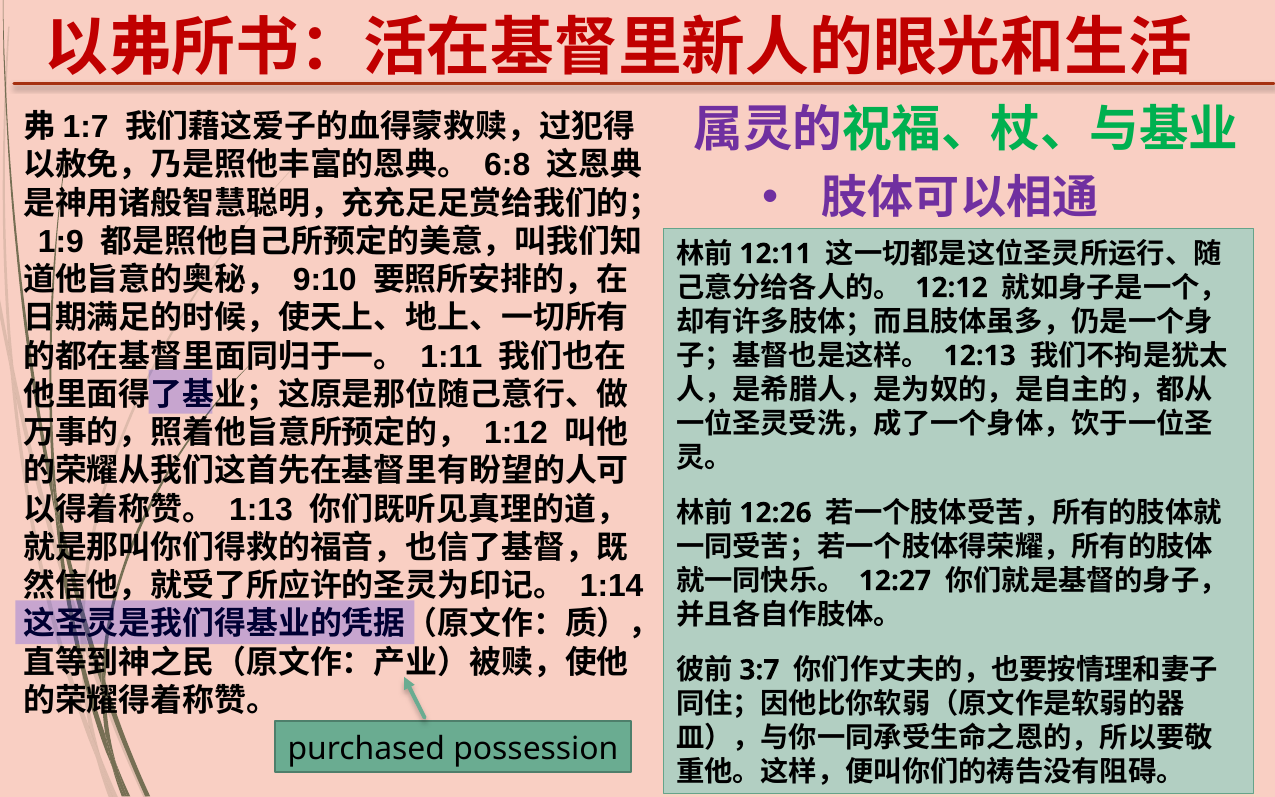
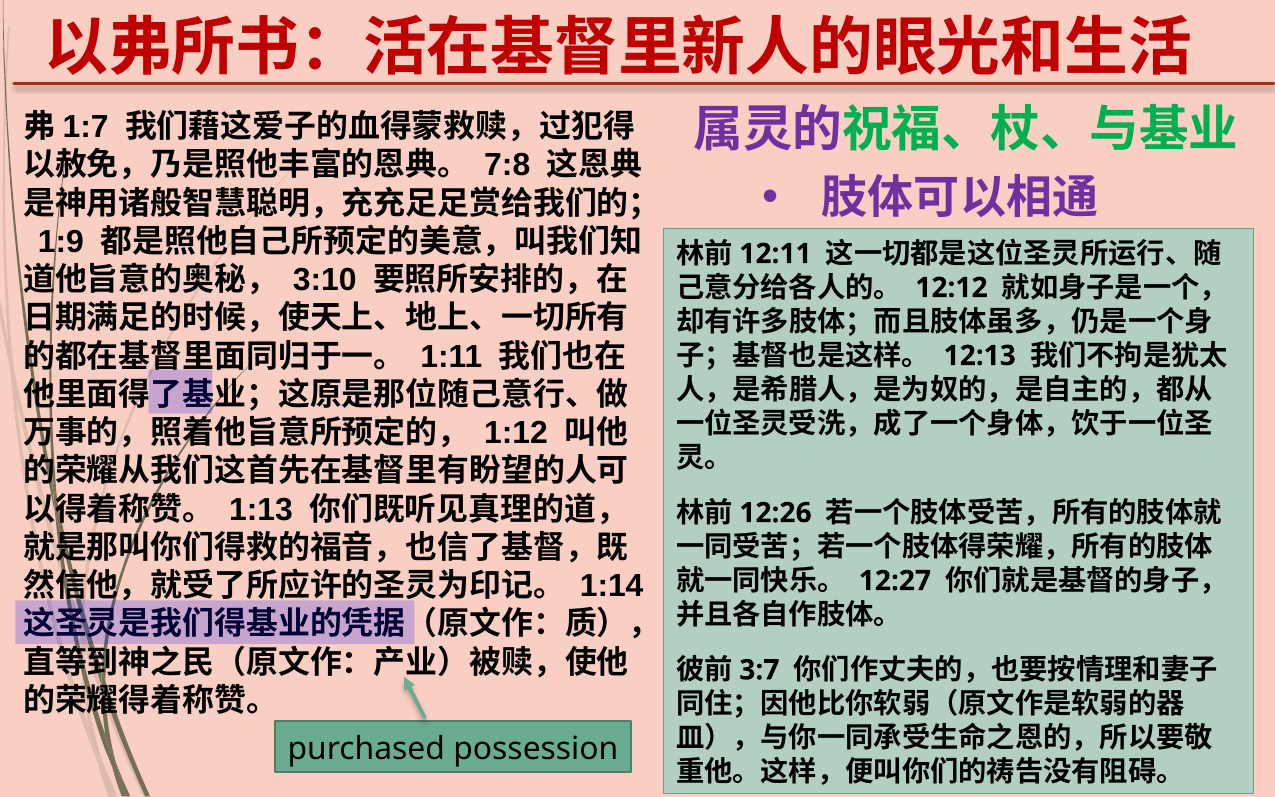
6:8: 6:8 -> 7:8 (507, 165)
9:10: 9:10 -> 3:10 (325, 280)
